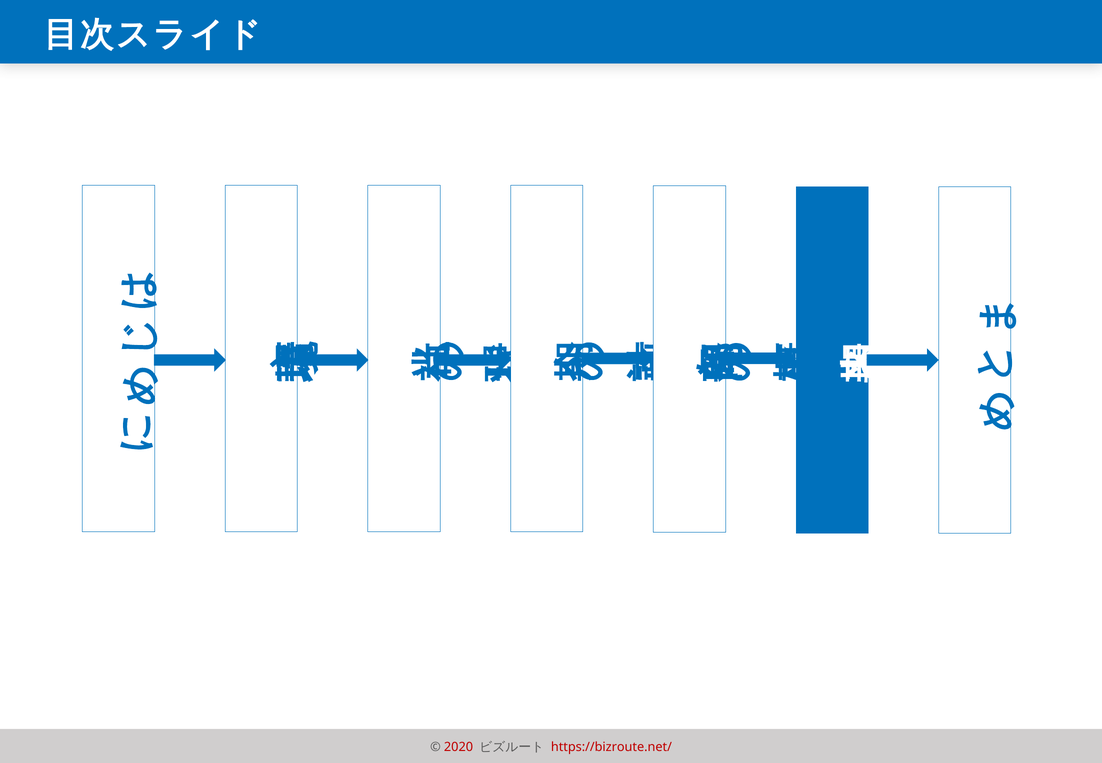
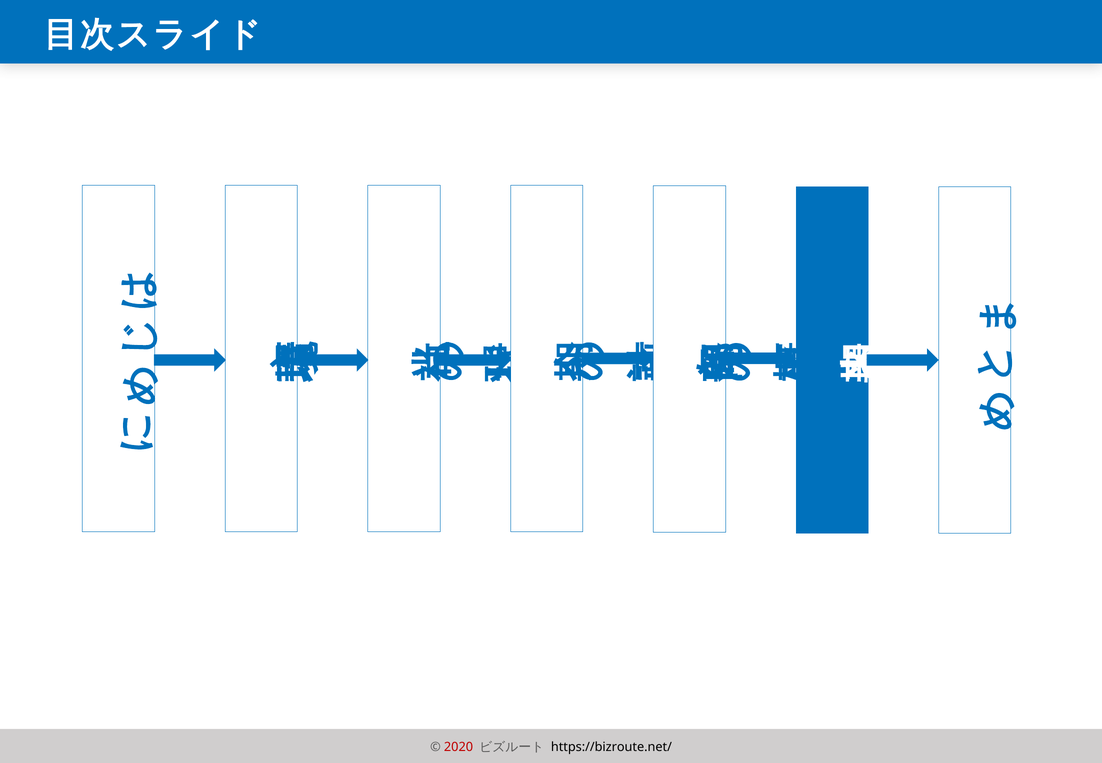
https://bizroute.net/ colour: red -> black (611, 747)
